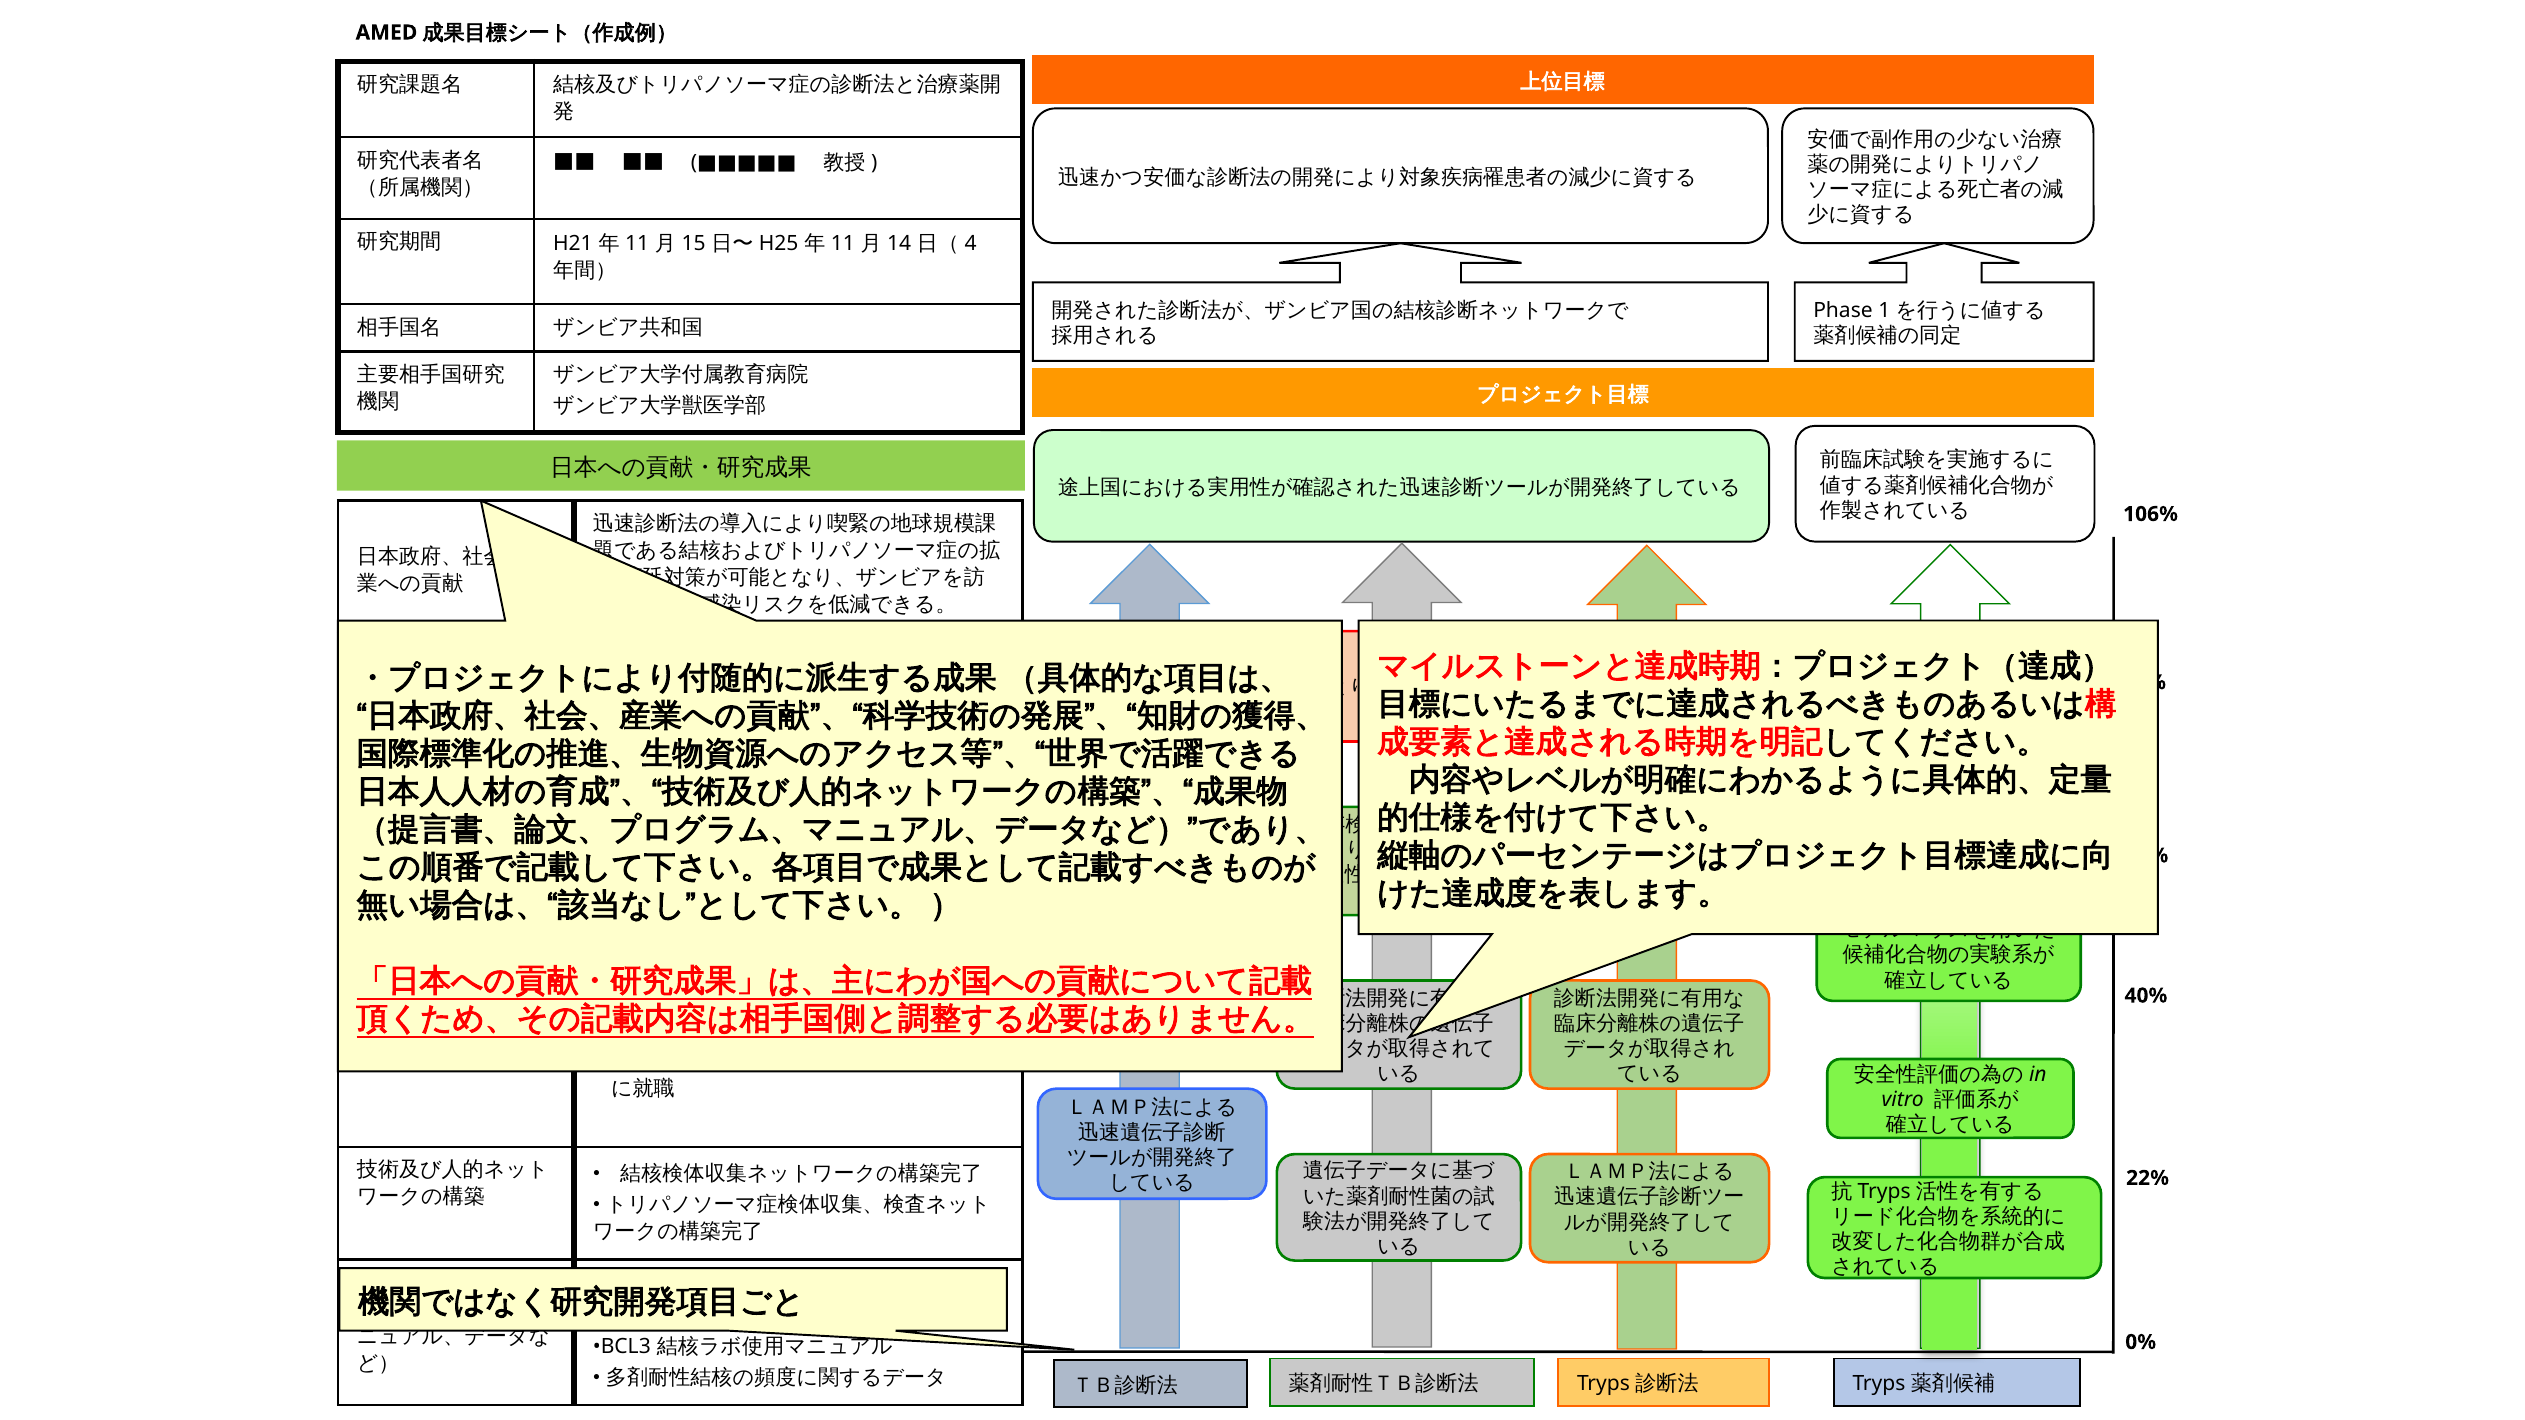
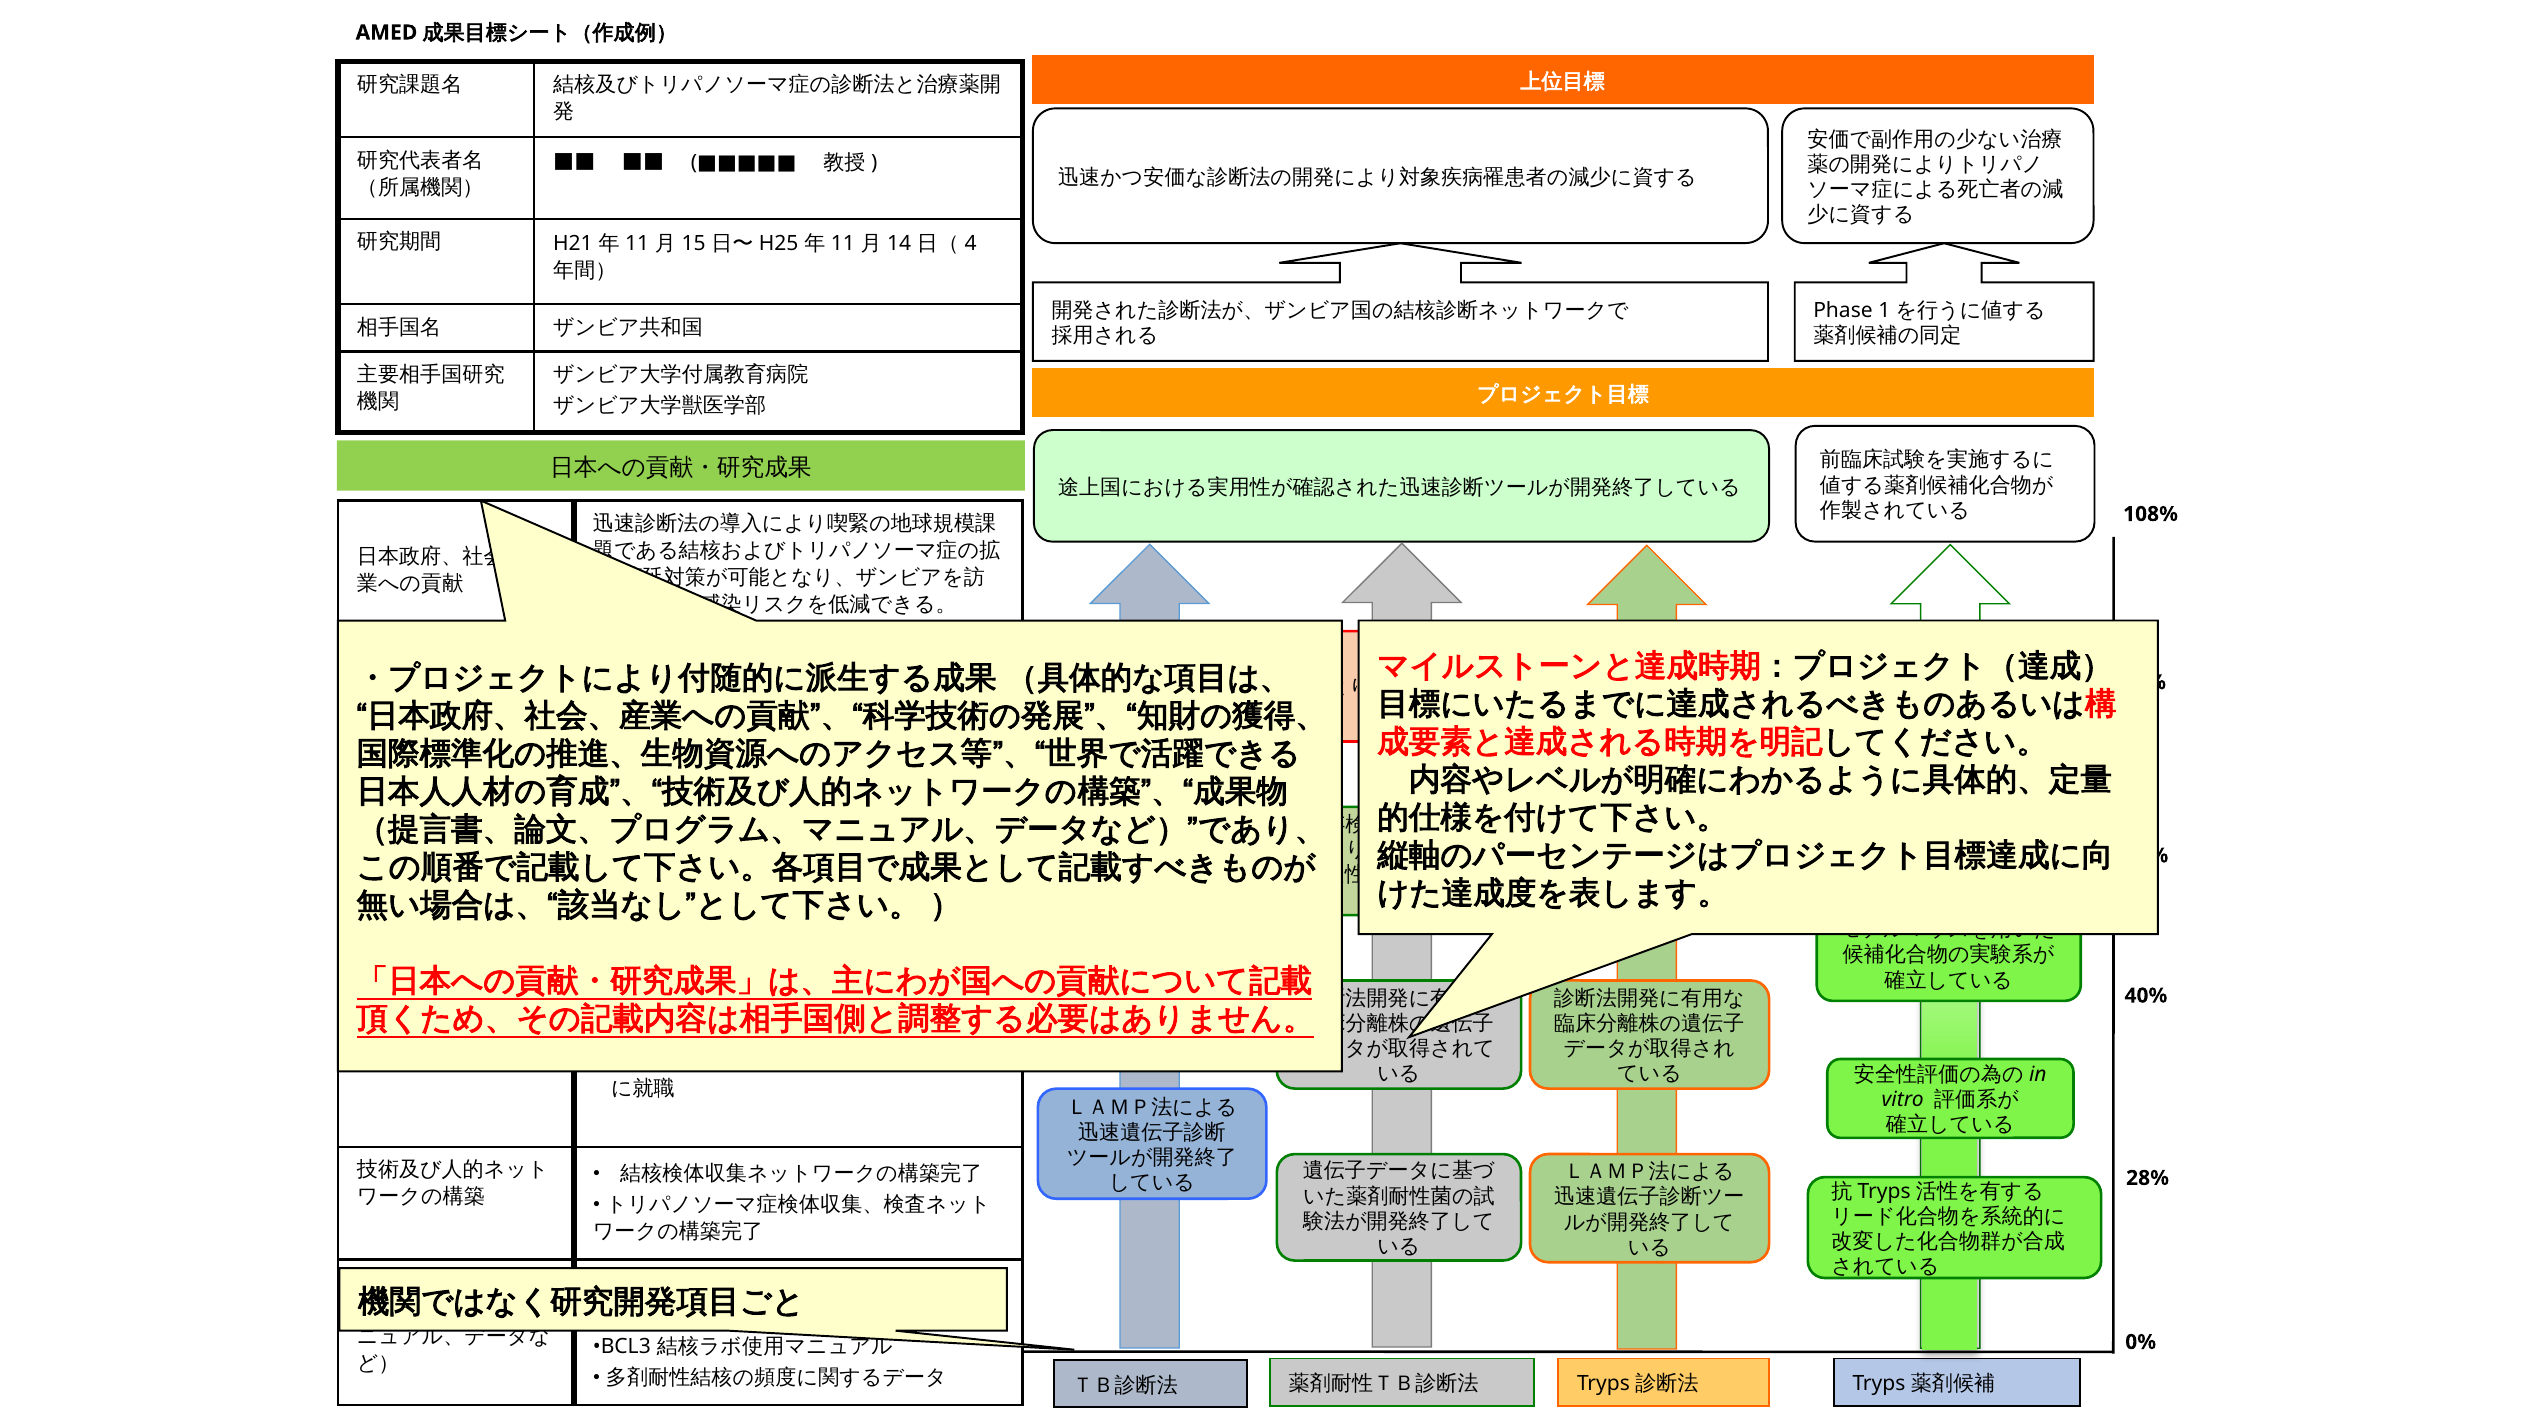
106%: 106% -> 108% (2151, 514)
22%: 22% -> 28% (2148, 1178)
